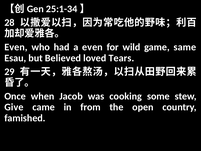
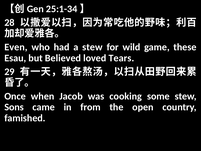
a even: even -> stew (92, 47)
same: same -> these (185, 47)
Give: Give -> Sons (14, 107)
